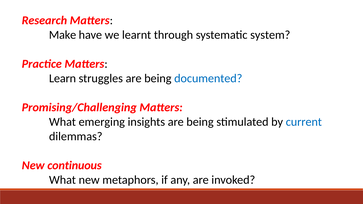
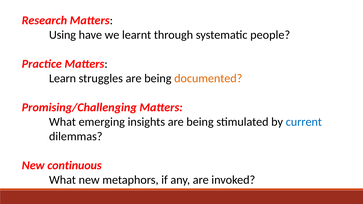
Make: Make -> Using (63, 35)
system: system -> people (270, 35)
documented colour: blue -> orange (208, 78)
